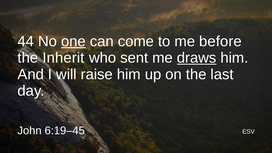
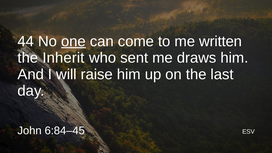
before: before -> written (221, 41)
draws underline: present -> none (197, 58)
6:19–45: 6:19–45 -> 6:84–45 (65, 131)
